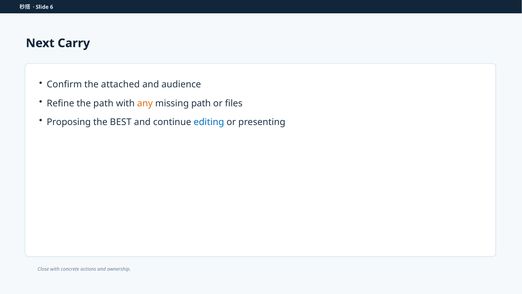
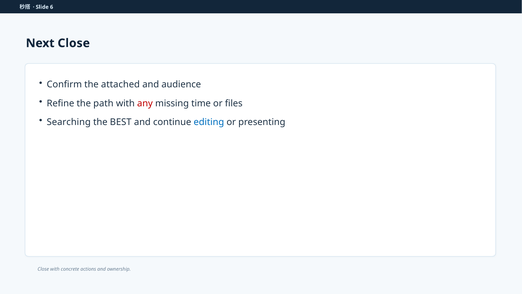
Next Carry: Carry -> Close (74, 43)
any colour: orange -> red (145, 103)
missing path: path -> time (201, 103)
Proposing: Proposing -> Searching (69, 122)
